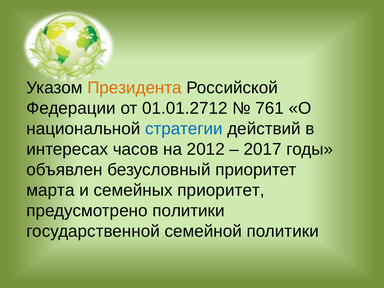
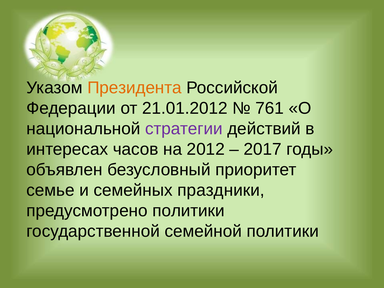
01.01.2712: 01.01.2712 -> 21.01.2012 (185, 108)
стратегии colour: blue -> purple (184, 129)
марта: марта -> семье (50, 190)
семейных приоритет: приоритет -> праздники (221, 190)
